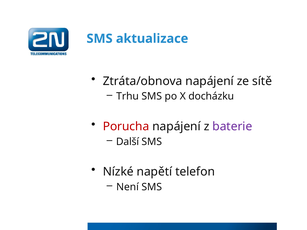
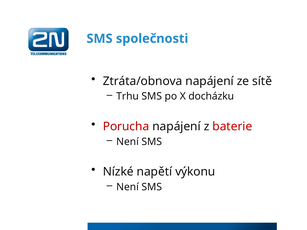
aktualizace: aktualizace -> společnosti (152, 39)
baterie colour: purple -> red (232, 127)
Další: Další -> Není (127, 142)
telefon: telefon -> výkonu (195, 172)
